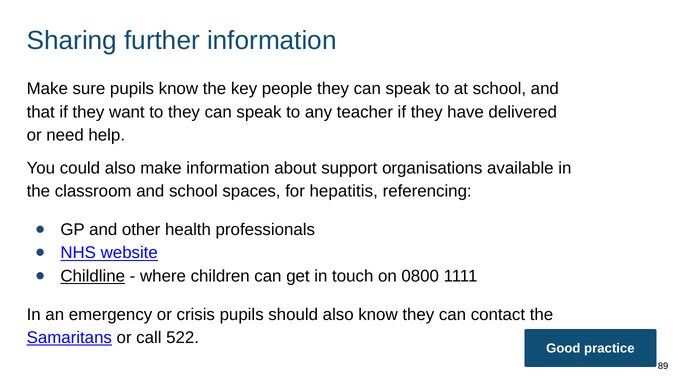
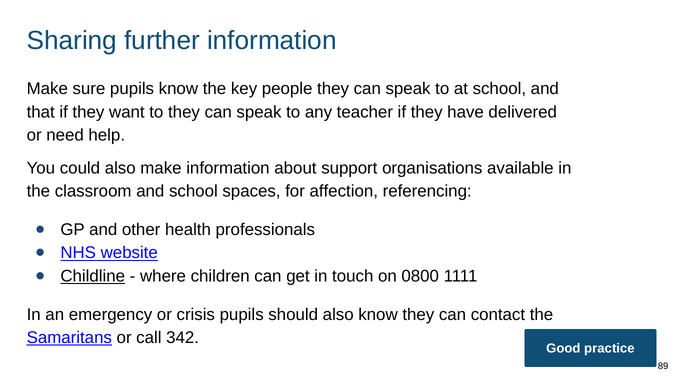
hepatitis: hepatitis -> affection (344, 191)
522: 522 -> 342 (183, 337)
